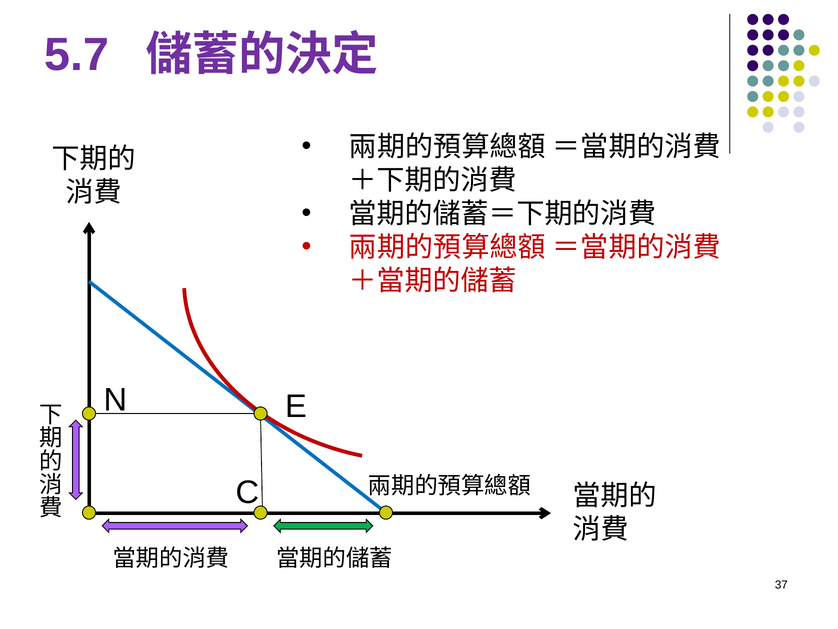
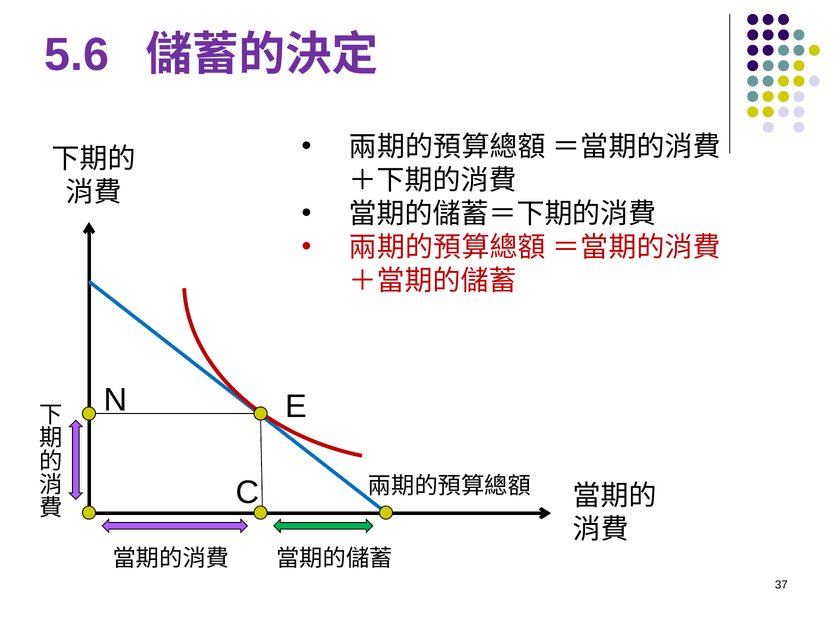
5.7: 5.7 -> 5.6 (77, 55)
